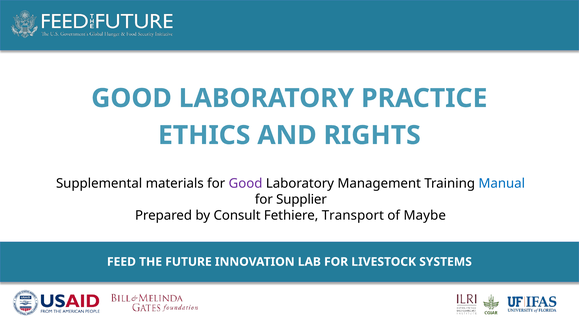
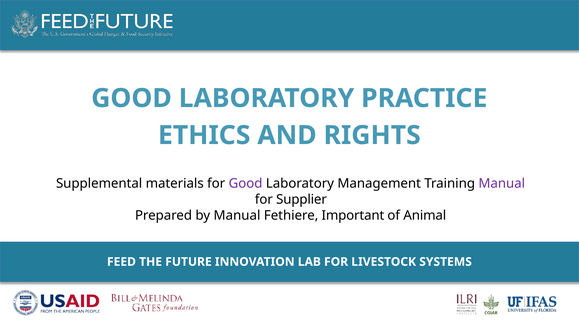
Manual colour: blue -> purple (502, 184)
by Consult: Consult -> Manual (237, 216)
Transport: Transport -> Important (353, 216)
Maybe: Maybe -> Animal (425, 216)
